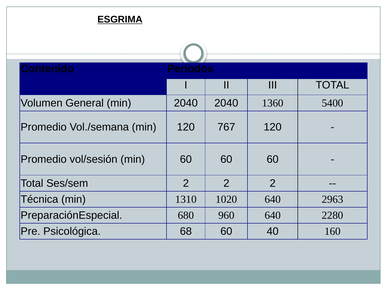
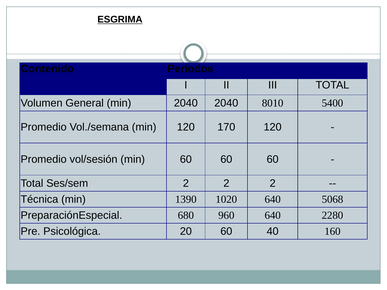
1360: 1360 -> 8010 (273, 103)
767: 767 -> 170 (226, 127)
1310: 1310 -> 1390 (186, 199)
2963: 2963 -> 5068 (332, 199)
68: 68 -> 20 (186, 232)
